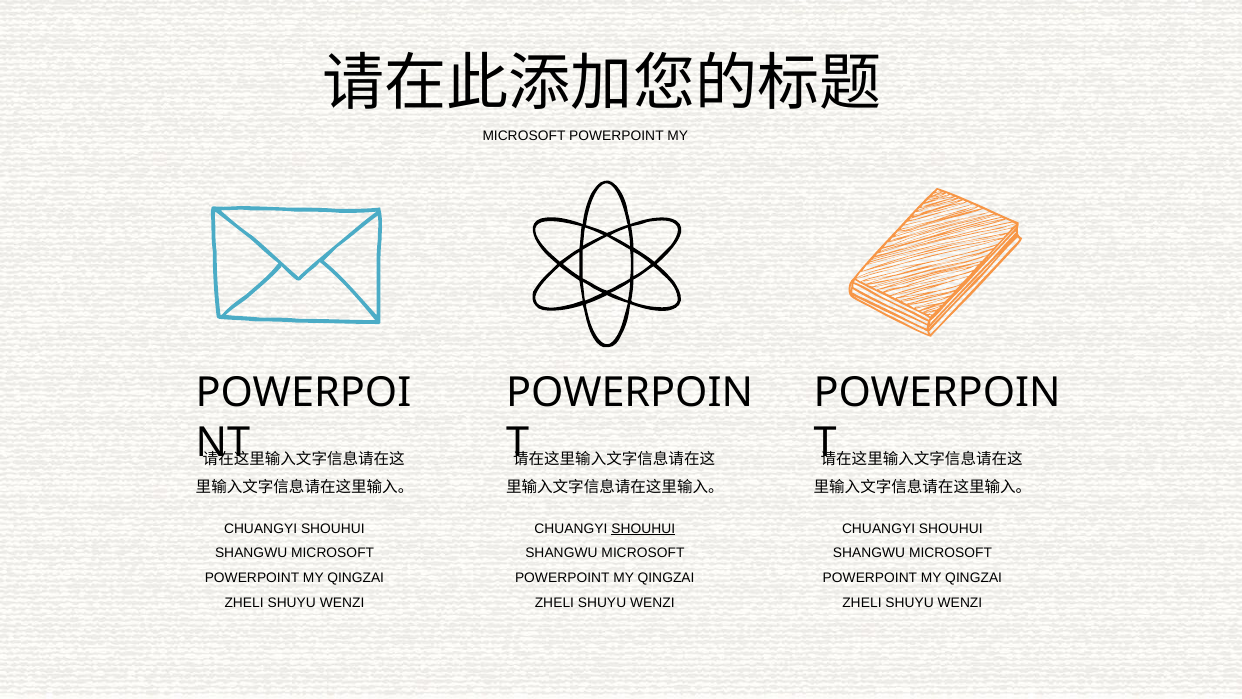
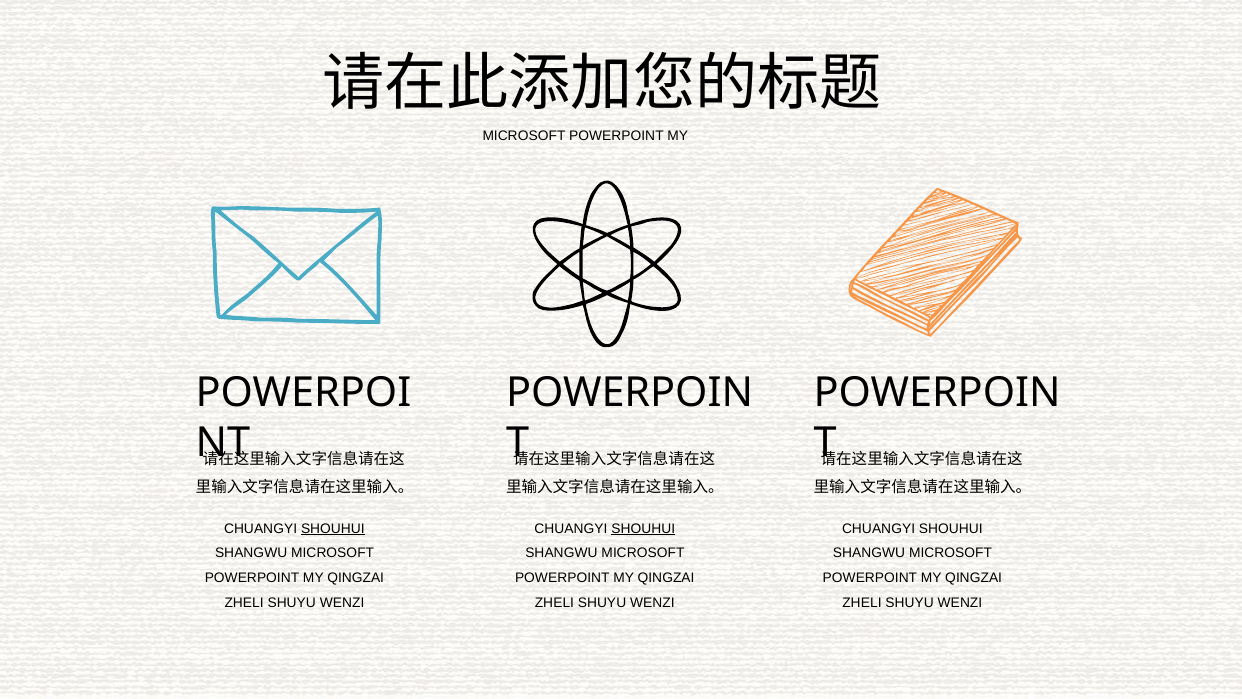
SHOUHUI underline: none -> present (333, 528)
